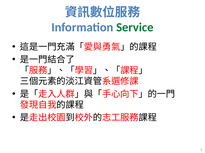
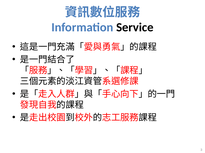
Service colour: green -> black (135, 27)
